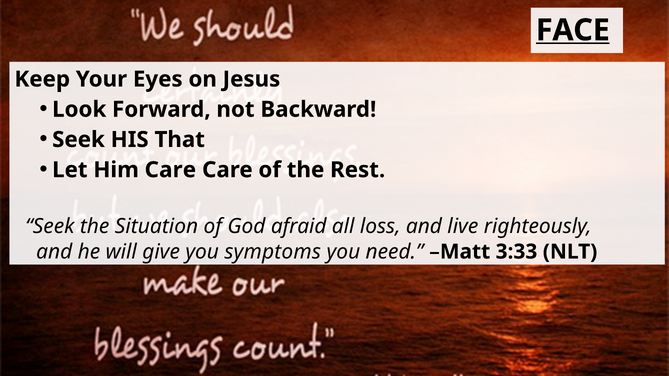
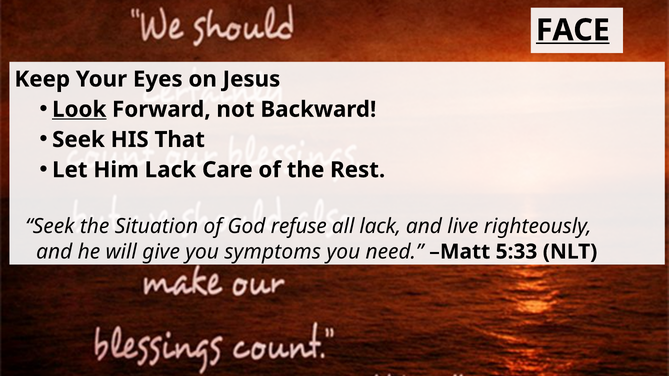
Look underline: none -> present (79, 110)
Him Care: Care -> Lack (170, 170)
afraid: afraid -> refuse (299, 226)
all loss: loss -> lack (380, 226)
3:33: 3:33 -> 5:33 (516, 252)
